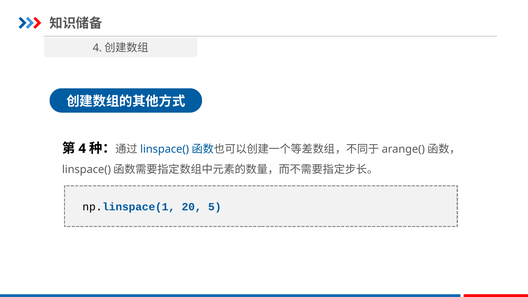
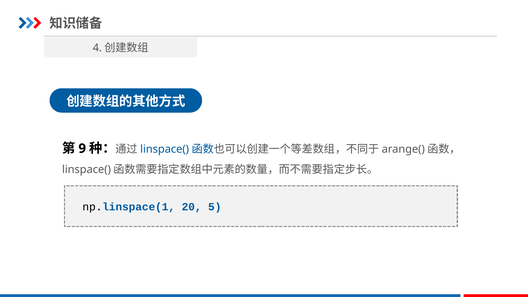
4: 4 -> 9 (82, 149)
